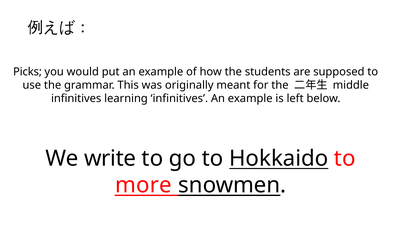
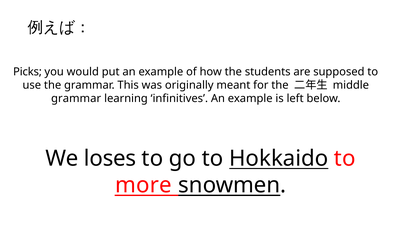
infinitives: infinitives -> grammar (76, 98)
write: write -> loses (110, 158)
